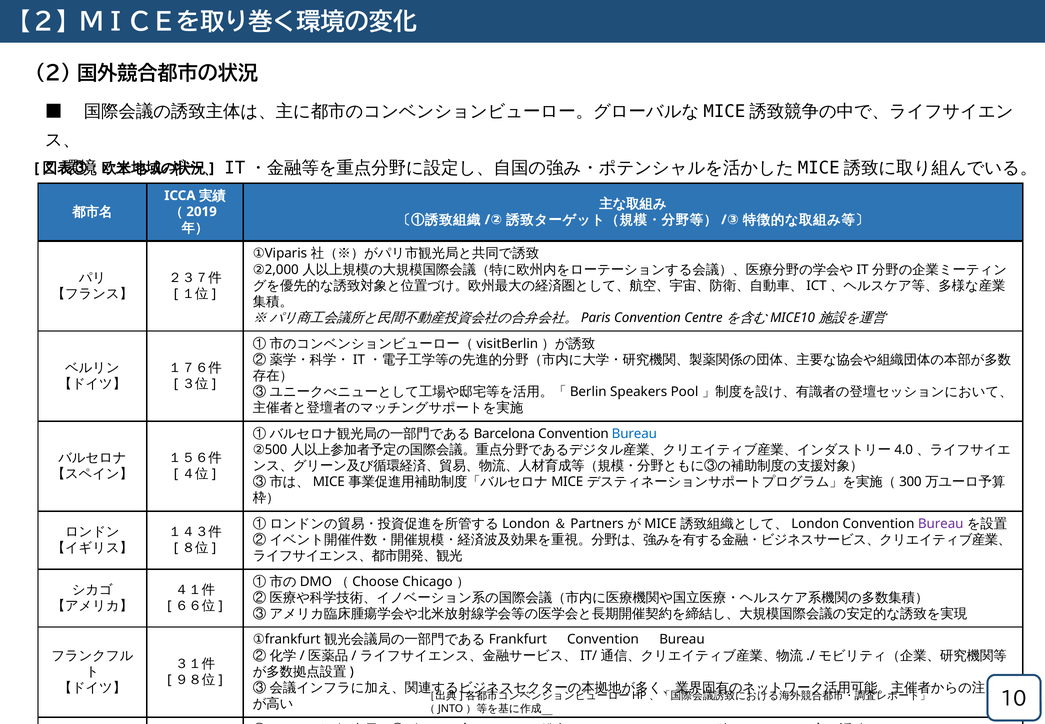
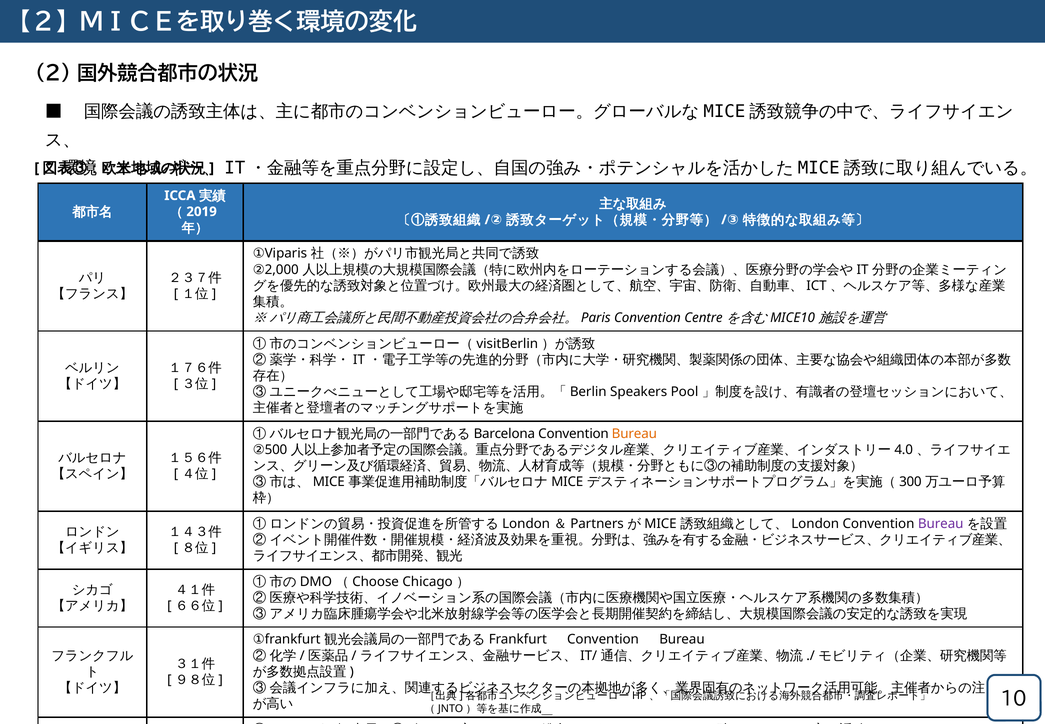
Bureau colour: blue -> orange (634, 433)
